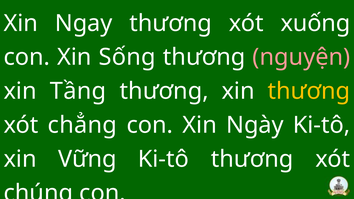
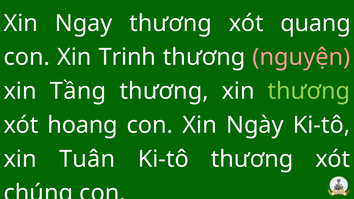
xuống: xuống -> quang (316, 23)
Sống: Sống -> Trinh (127, 57)
thương colour: yellow -> light green (309, 91)
chẳng: chẳng -> hoang (83, 125)
Vững: Vững -> Tuân (87, 159)
